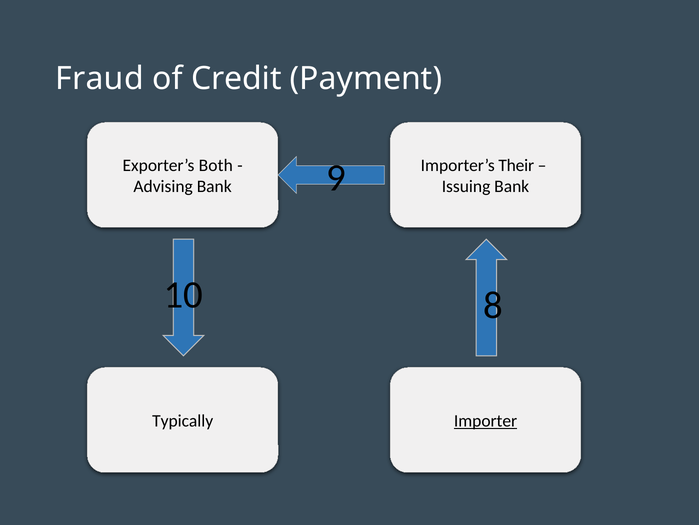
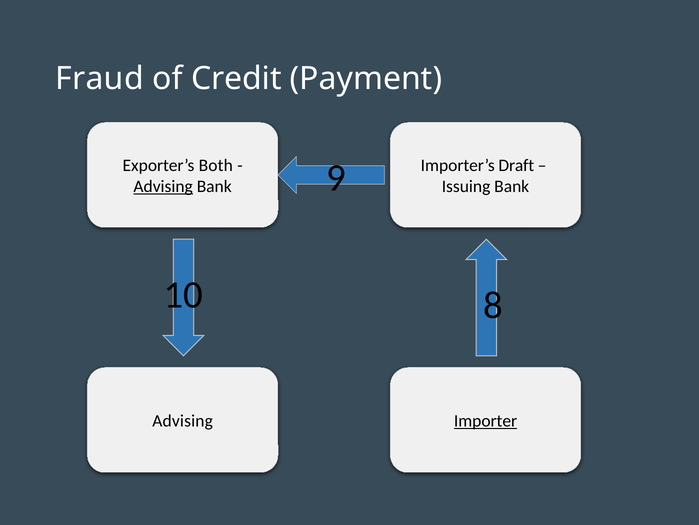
Their: Their -> Draft (516, 165)
Advising underline: none -> present (163, 186)
Typically: Typically -> Advising (183, 421)
